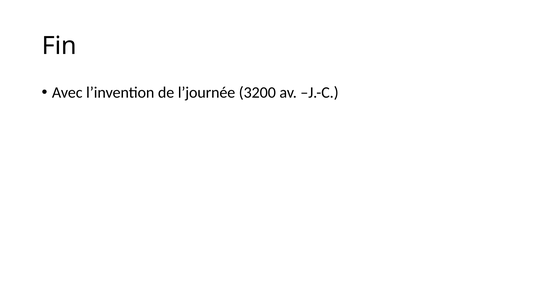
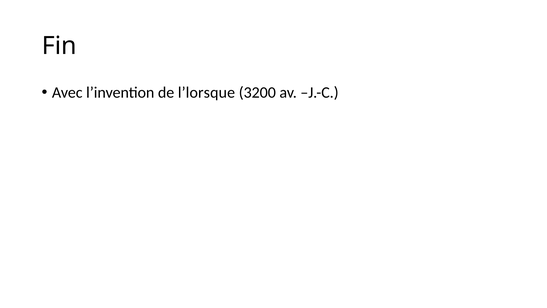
l’journée: l’journée -> l’lorsque (206, 92)
